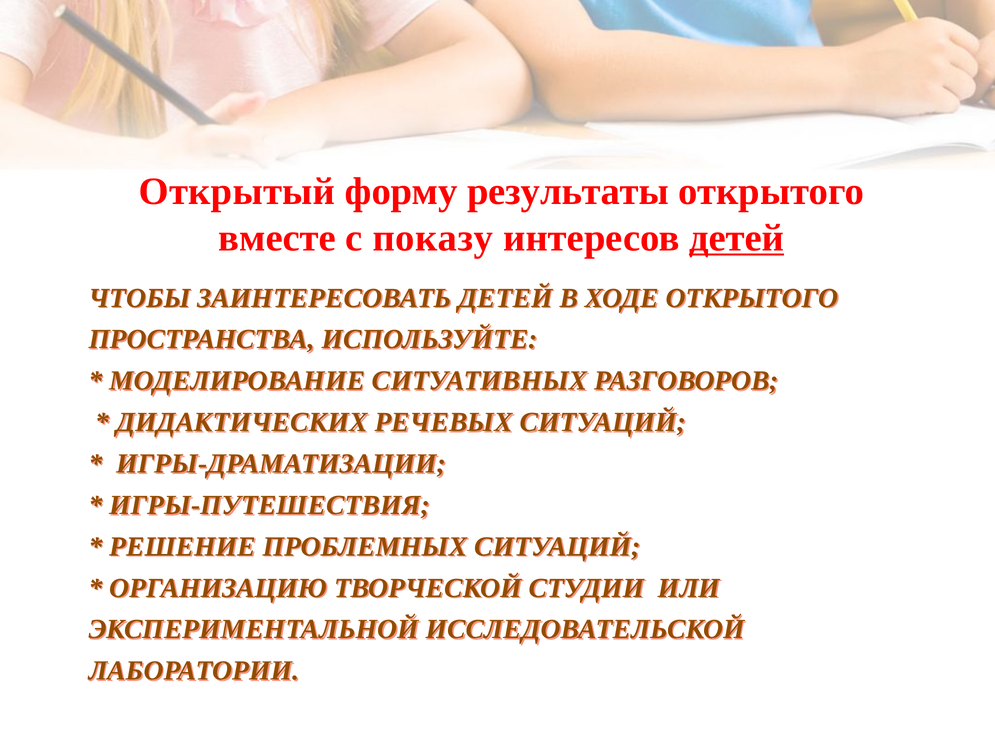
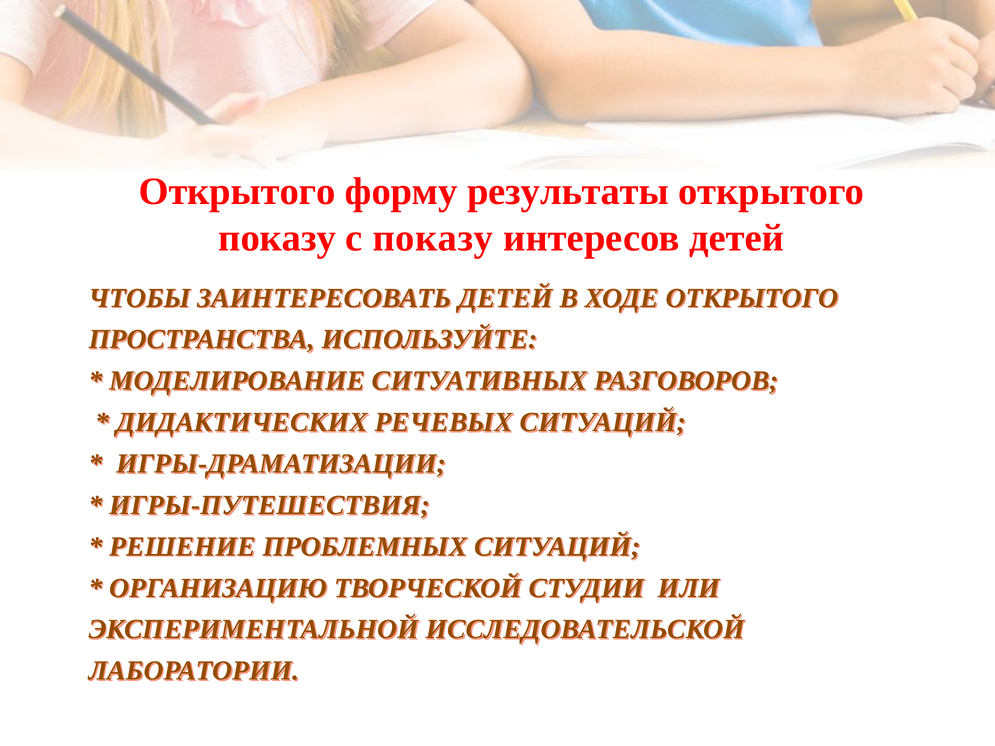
Открытый: Открытый -> Открытого (237, 191)
вместе: вместе -> показу (277, 238)
детей underline: present -> none (737, 238)
